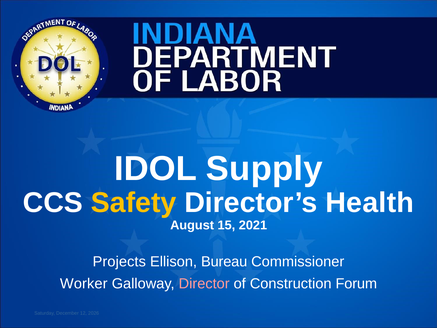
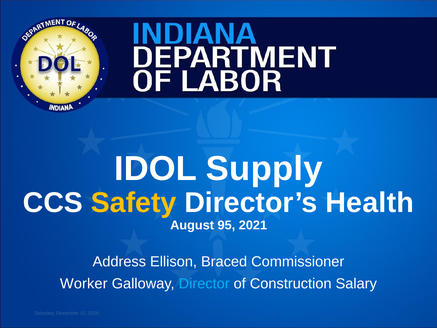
15: 15 -> 95 (226, 225)
Projects: Projects -> Address (119, 262)
Bureau: Bureau -> Braced (224, 262)
Director colour: pink -> light blue (204, 283)
Forum: Forum -> Salary (356, 283)
